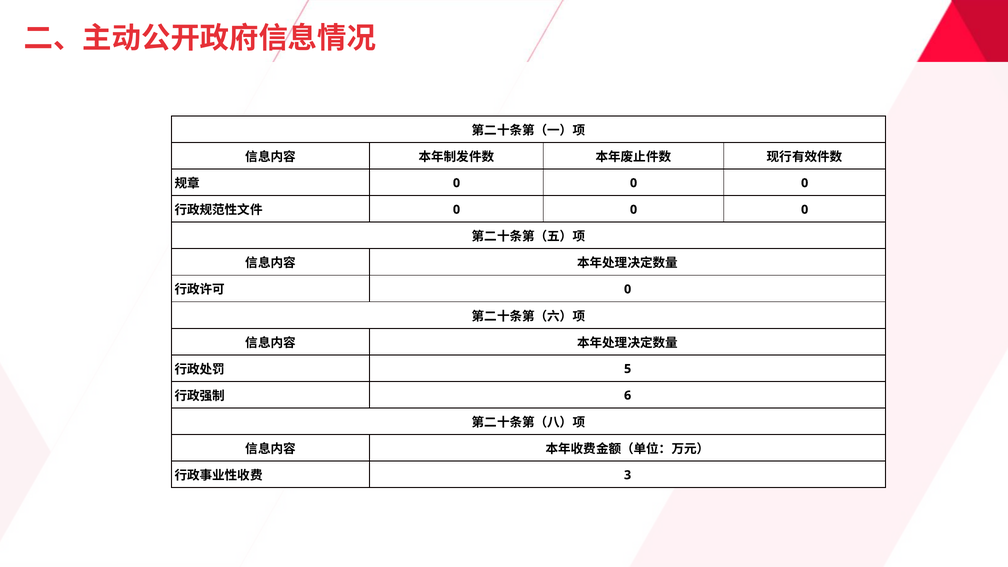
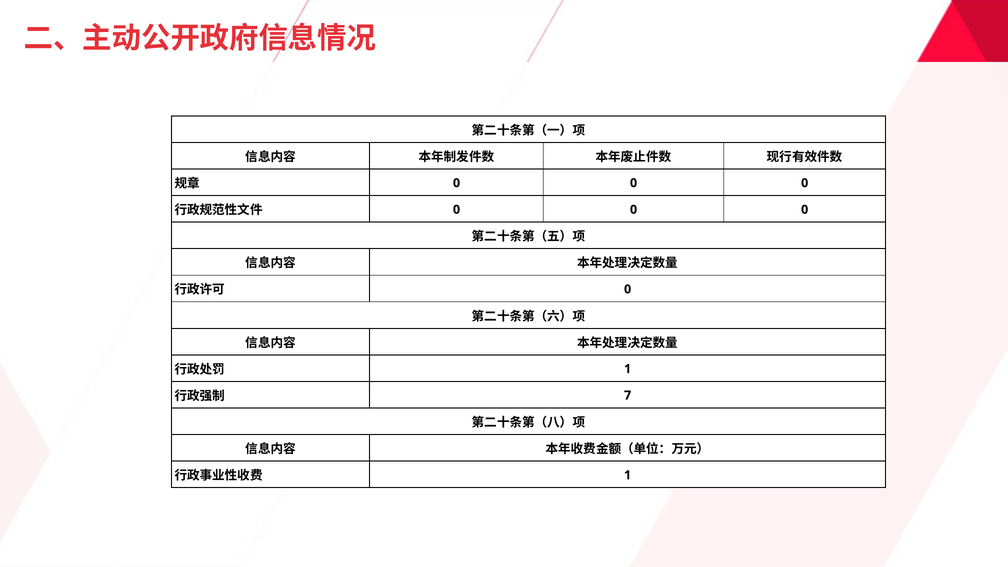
5: 5 -> 1 (628, 369)
6: 6 -> 7 (628, 395)
3: 3 -> 1 (628, 475)
